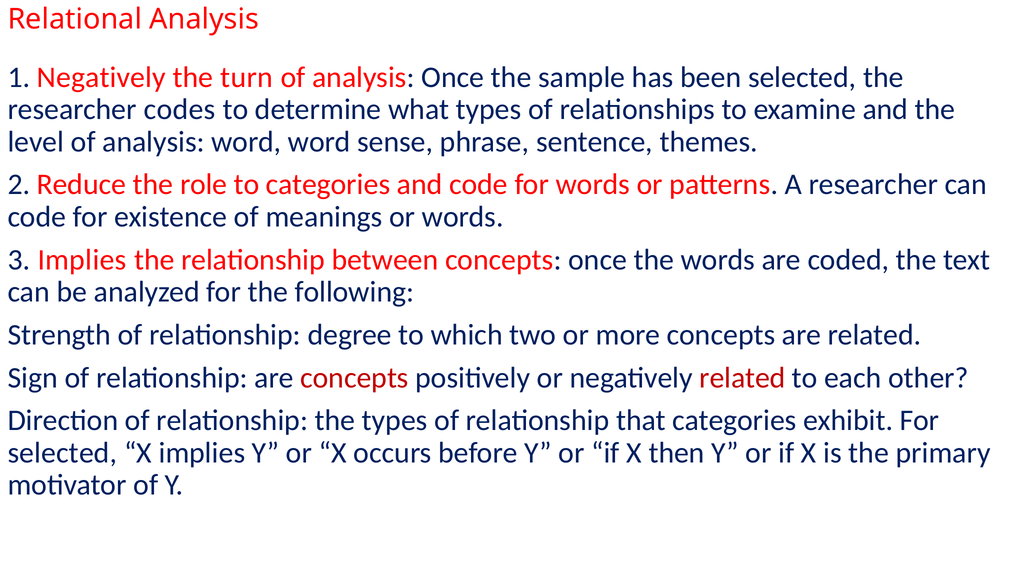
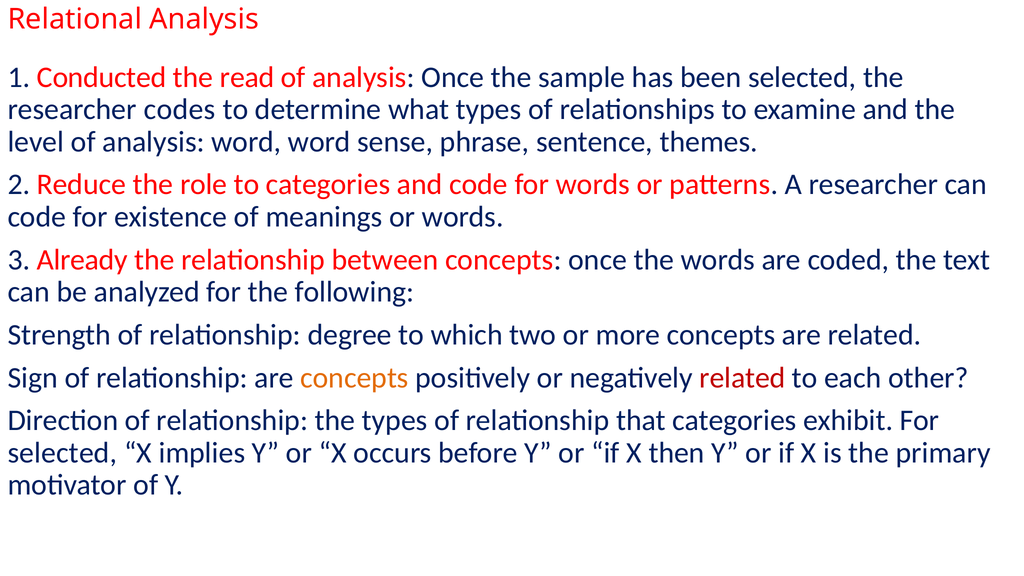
1 Negatively: Negatively -> Conducted (102, 77)
turn: turn -> read (247, 77)
3 Implies: Implies -> Already (82, 260)
concepts colour: red -> orange (354, 378)
